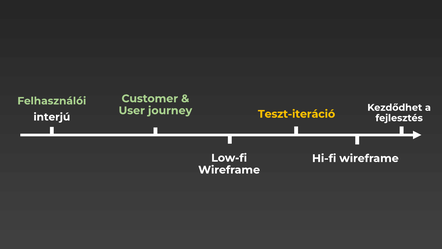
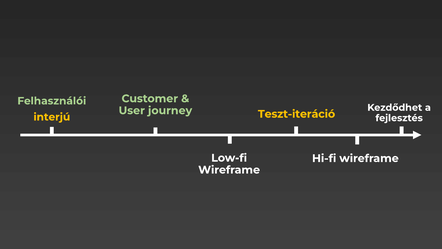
interjú colour: white -> yellow (52, 117)
